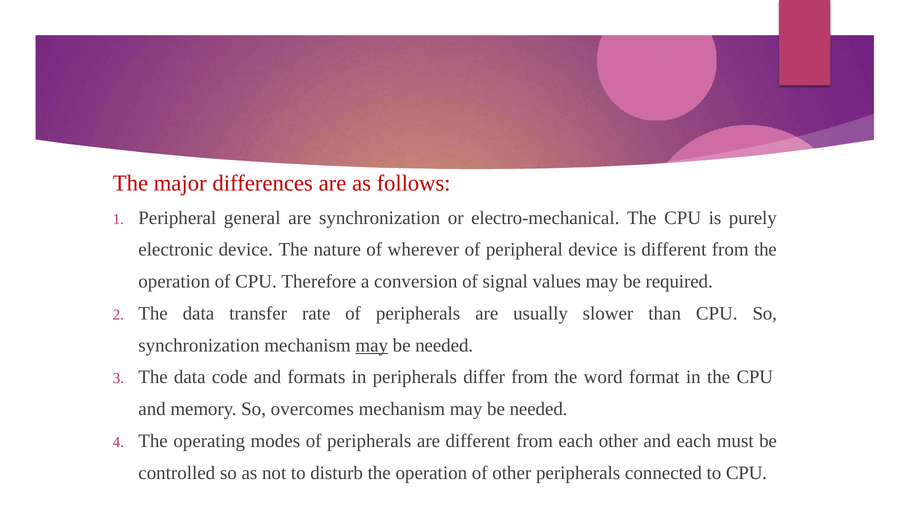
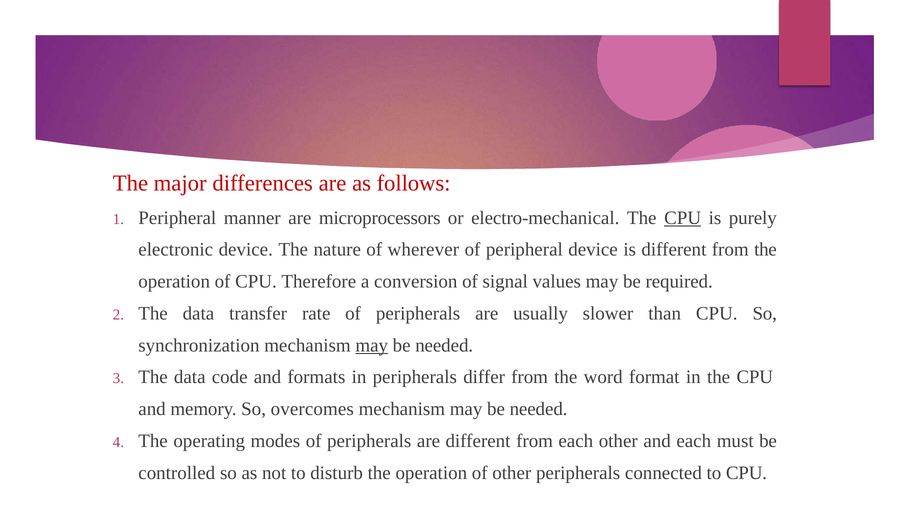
general: general -> manner (252, 218)
are synchronization: synchronization -> microprocessors (380, 218)
CPU underline: none -> present (683, 218)
